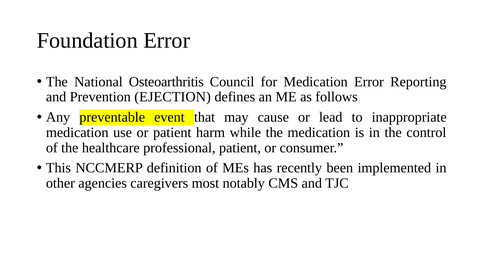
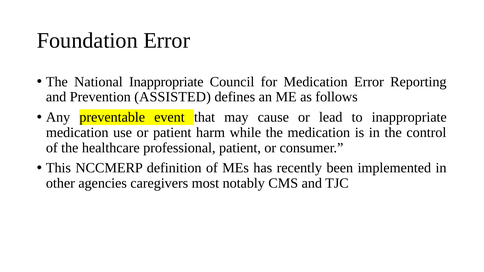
National Osteoarthritis: Osteoarthritis -> Inappropriate (166, 82)
EJECTION: EJECTION -> ASSISTED (173, 97)
